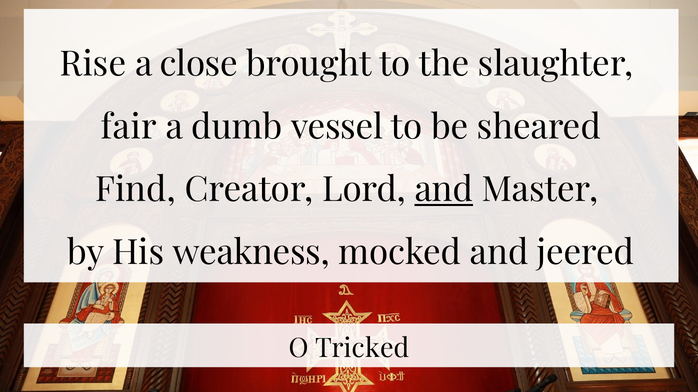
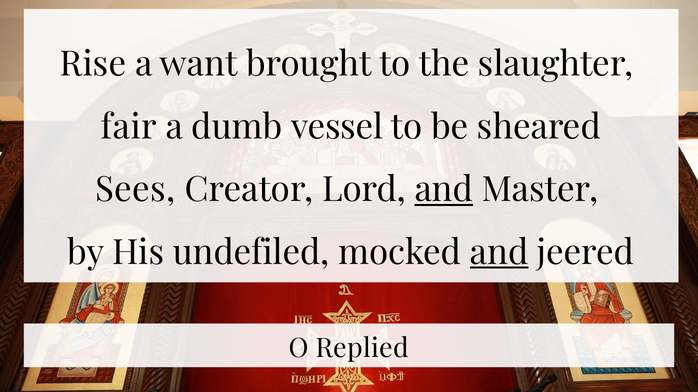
close: close -> want (199, 65)
Find: Find -> Sees (135, 190)
weakness: weakness -> undefiled (251, 253)
and underline: none -> present (499, 253)
Tricked: Tricked -> Replied (362, 349)
